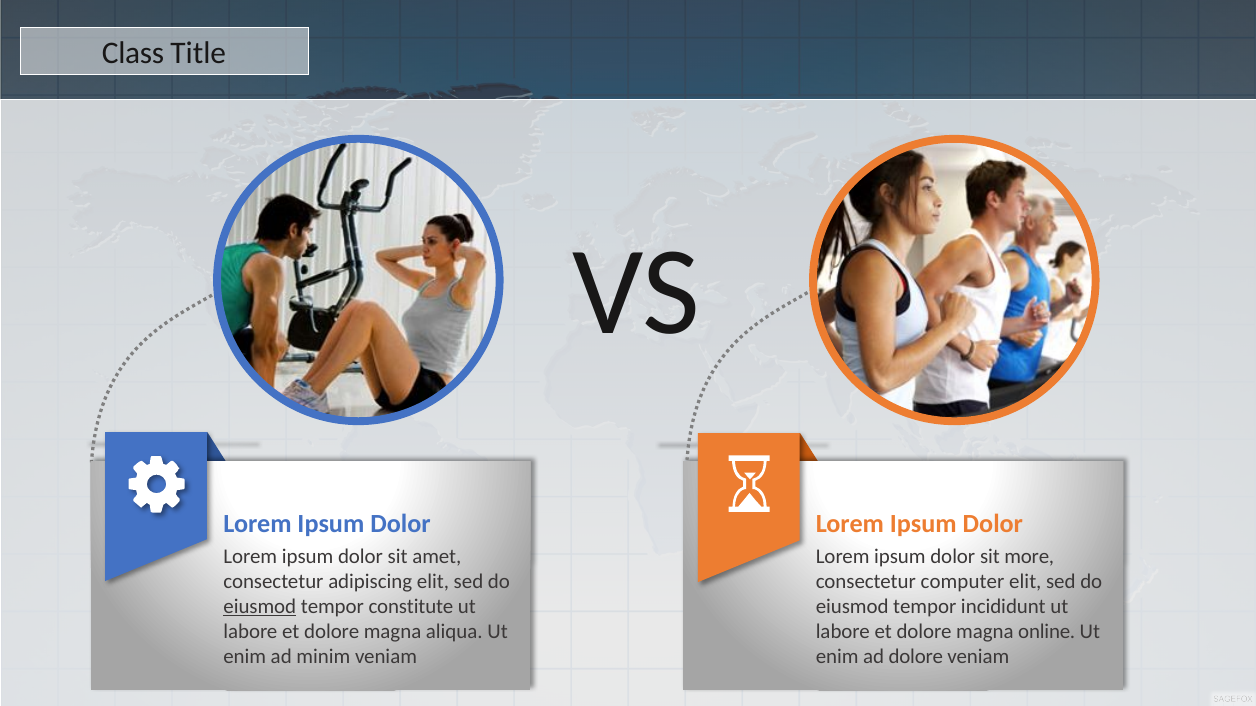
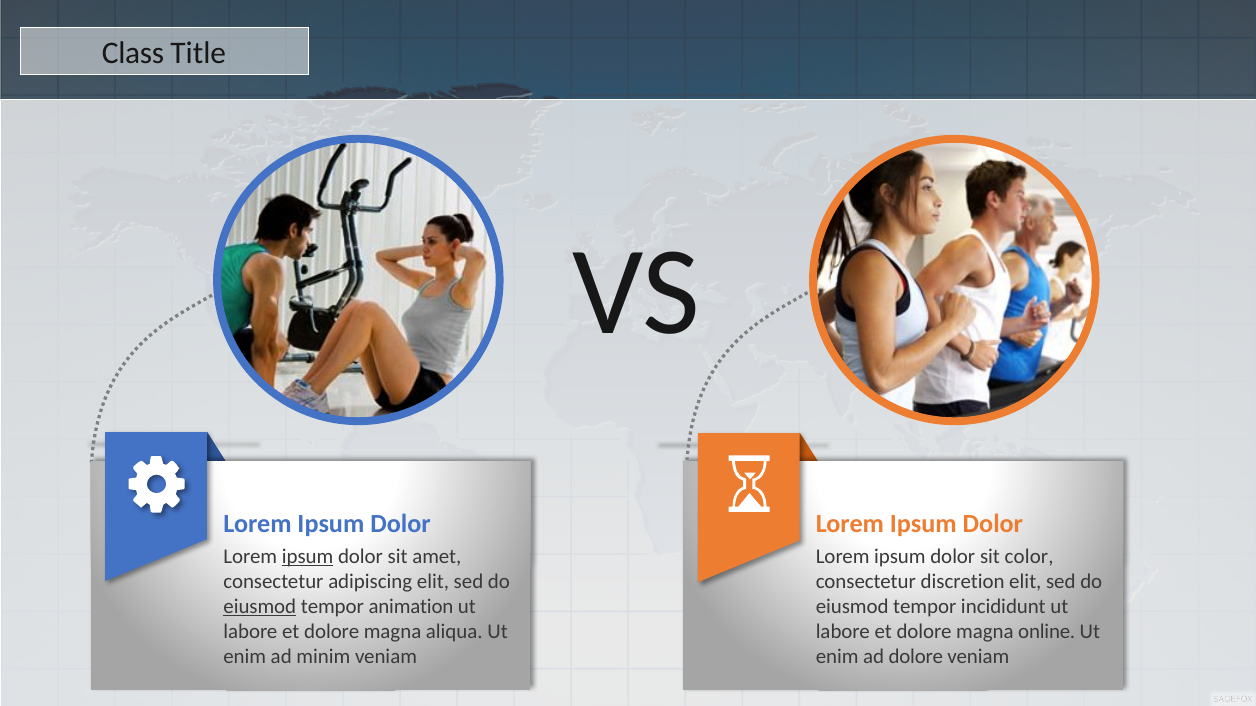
ipsum underline: none -> present (308, 557)
more: more -> color (1029, 557)
computer: computer -> discretion (963, 582)
constitute: constitute -> animation (411, 607)
